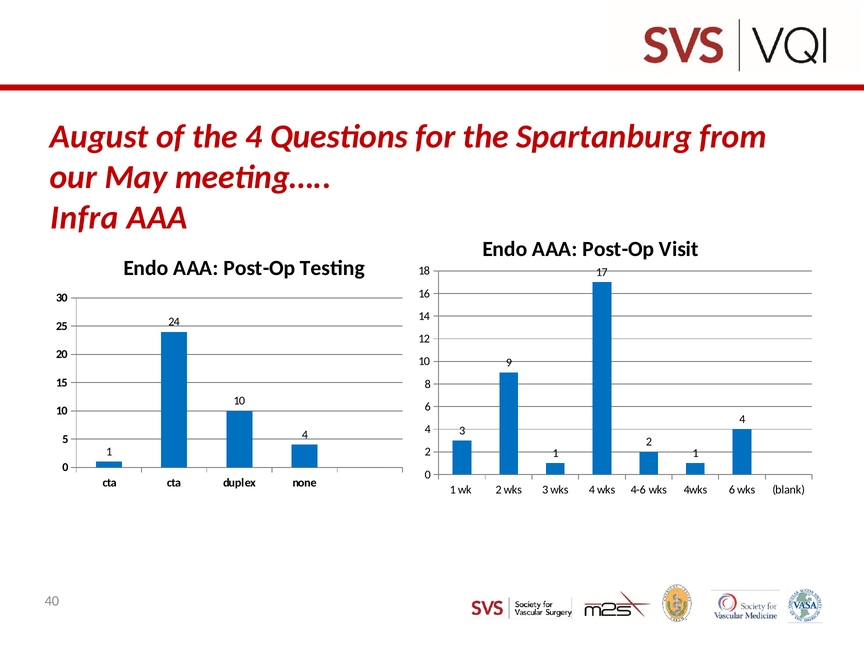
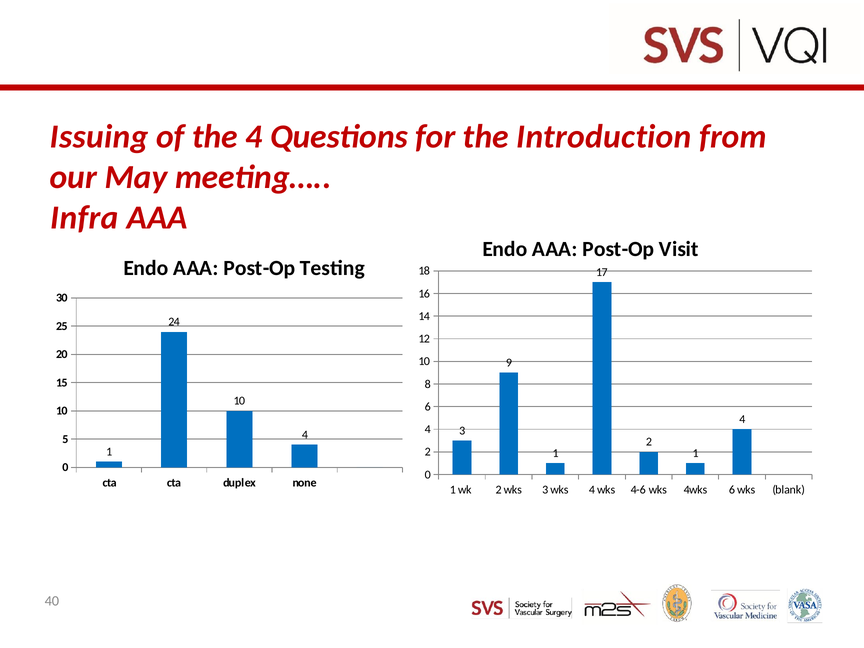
August: August -> Issuing (99, 137)
Spartanburg: Spartanburg -> Introduction (604, 137)
